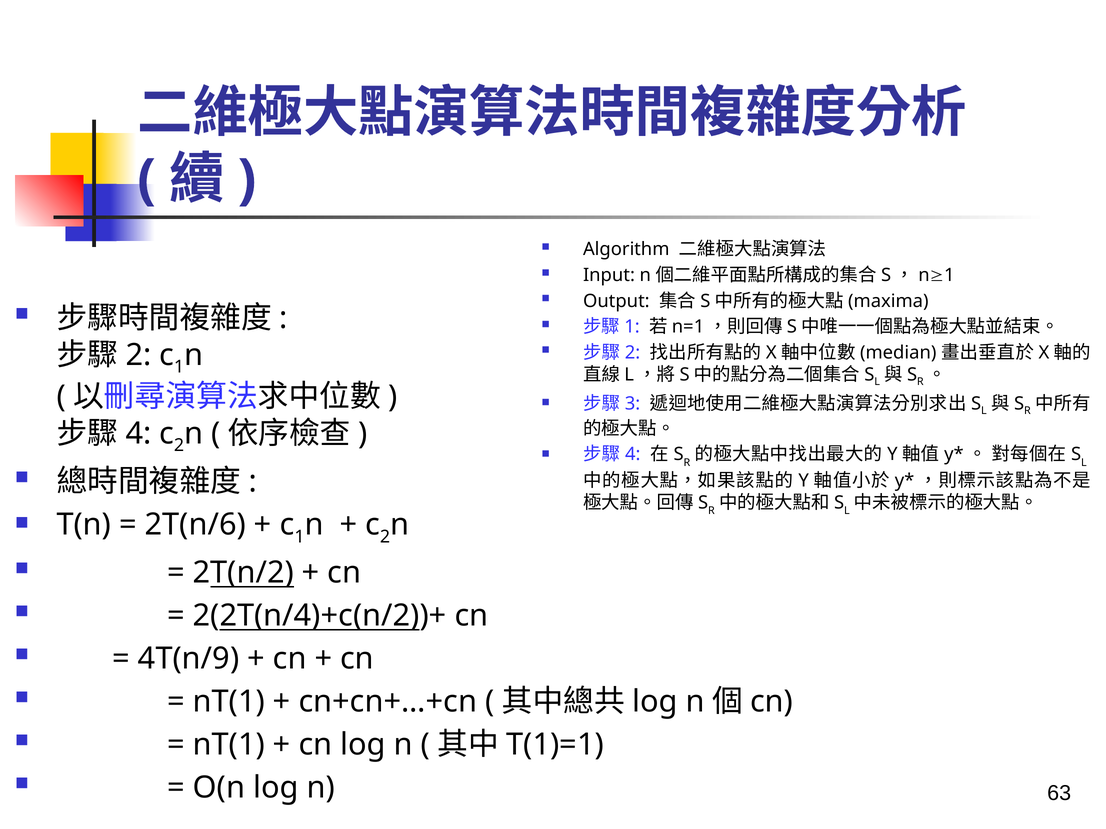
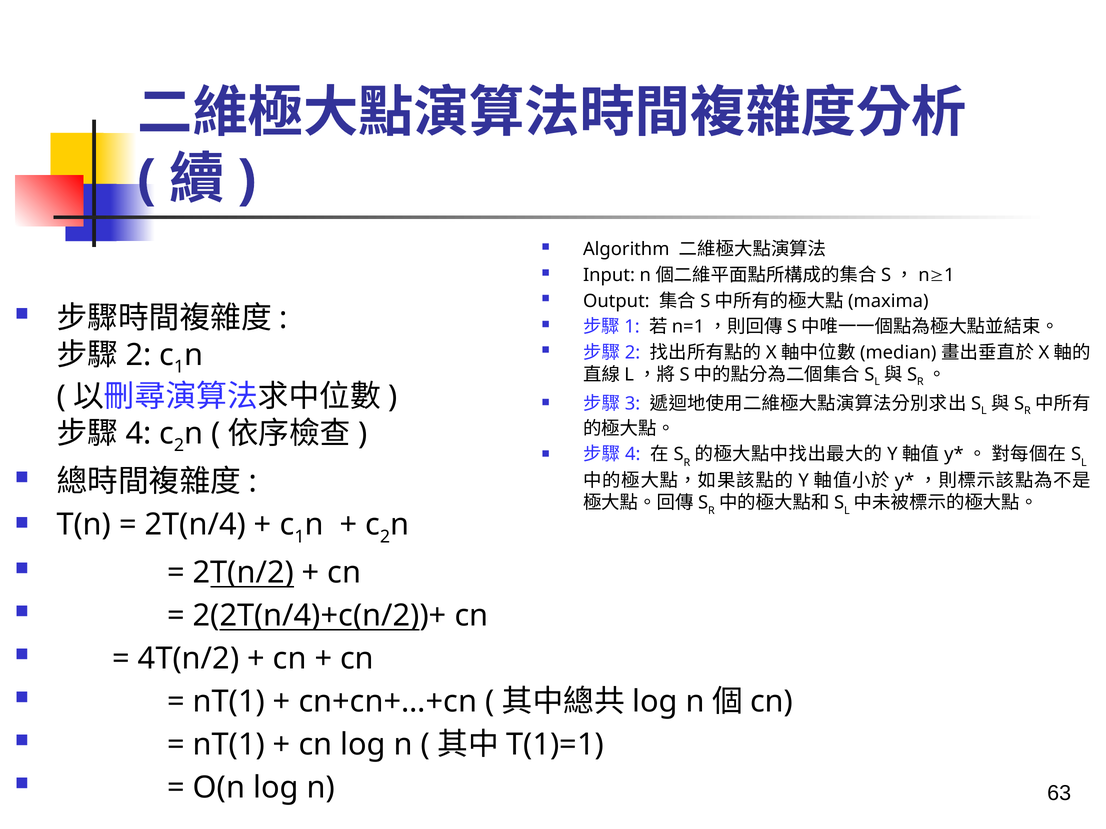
2T(n/6: 2T(n/6 -> 2T(n/4 (195, 525)
4T(n/9: 4T(n/9 -> 4T(n/2 (189, 659)
